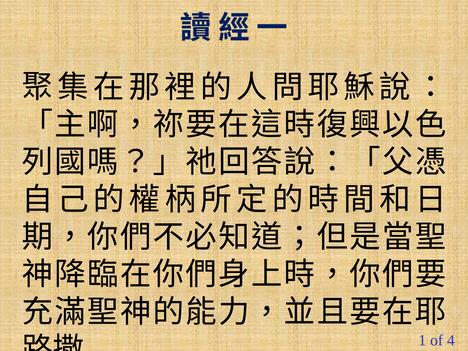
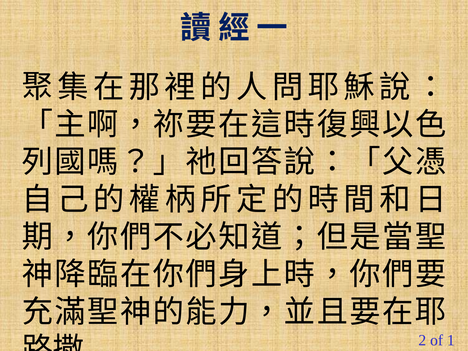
1: 1 -> 2 (422, 340)
4: 4 -> 1 (451, 340)
